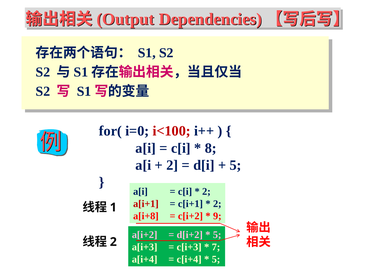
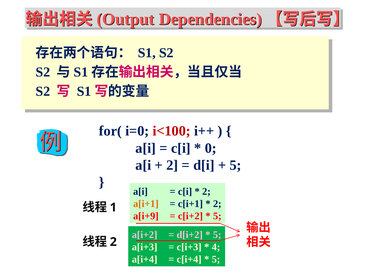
8: 8 -> 0 (211, 148)
a[i+1 colour: red -> orange (146, 204)
a[i+8: a[i+8 -> a[i+9 (146, 216)
9: 9 -> 5 (217, 216)
7: 7 -> 4 (216, 247)
